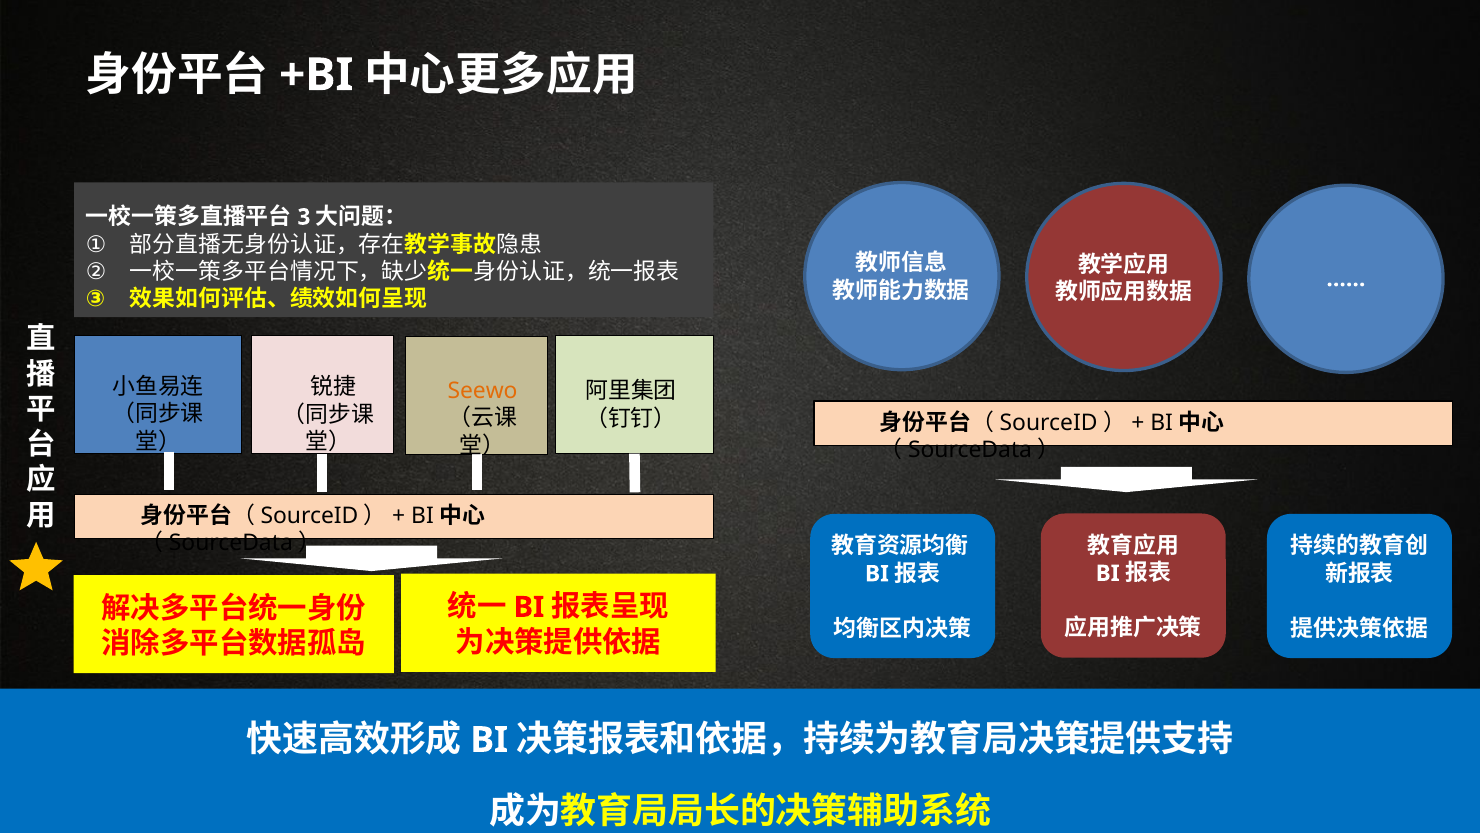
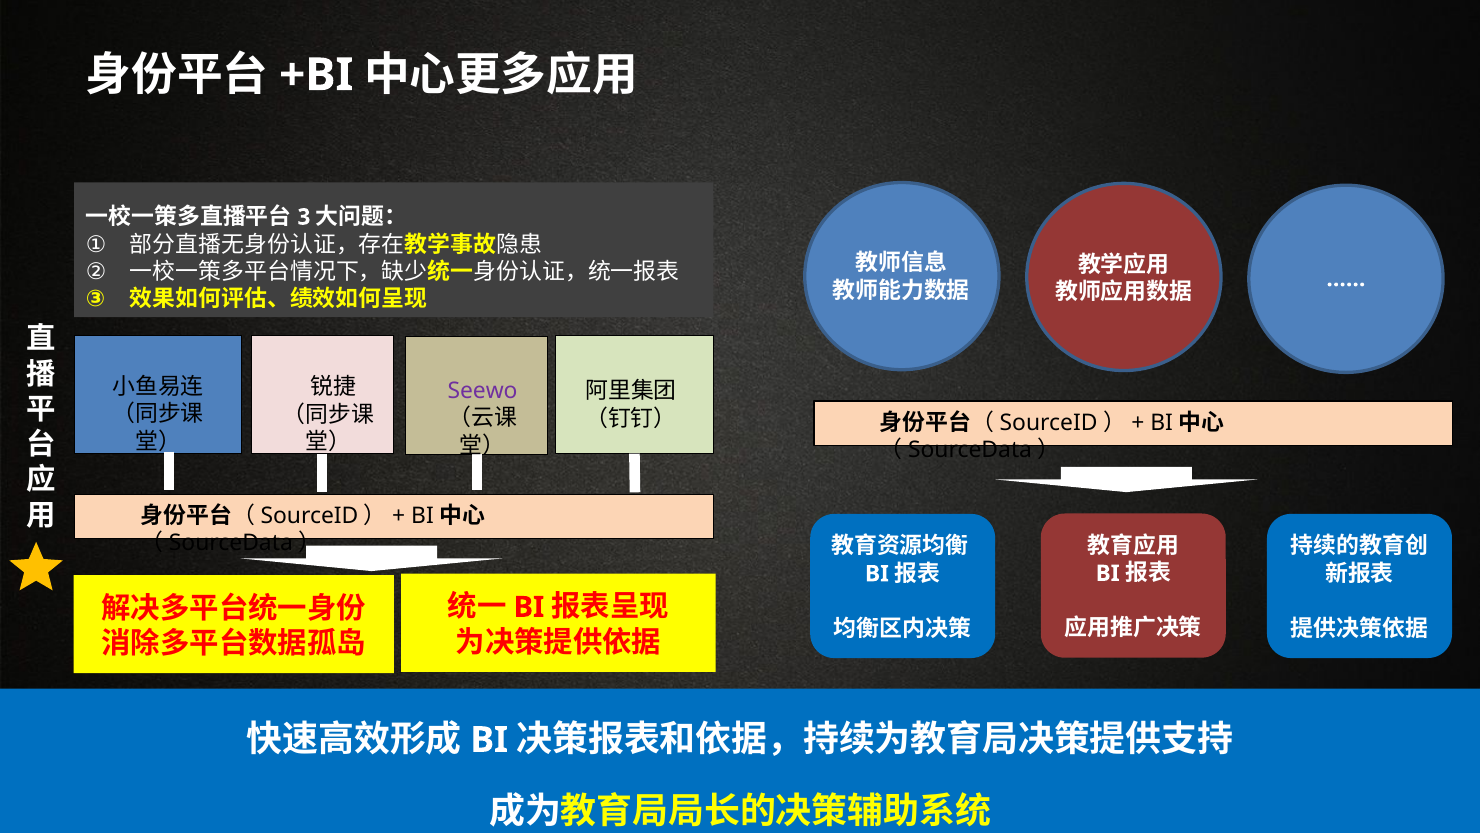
Seewo colour: orange -> purple (483, 391)
